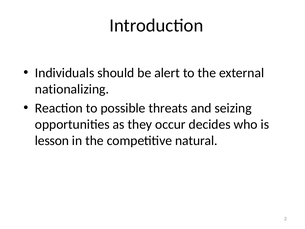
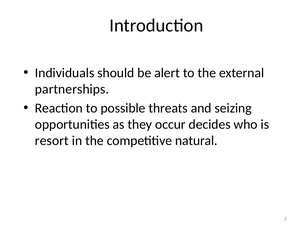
nationalizing: nationalizing -> partnerships (72, 89)
lesson: lesson -> resort (52, 141)
